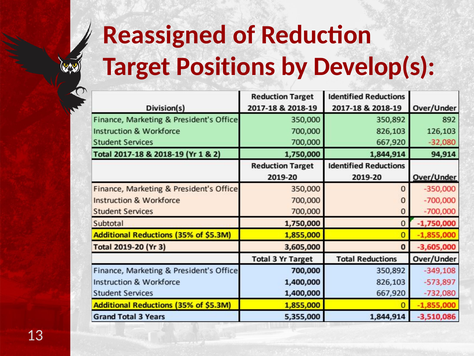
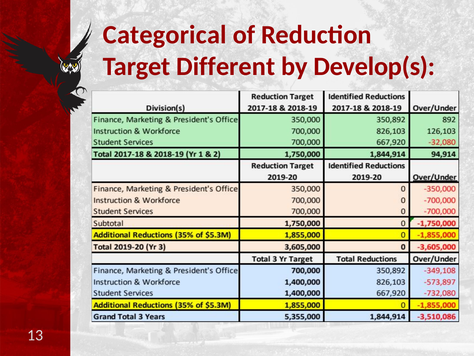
Reassigned: Reassigned -> Categorical (165, 35)
Positions: Positions -> Different (226, 66)
